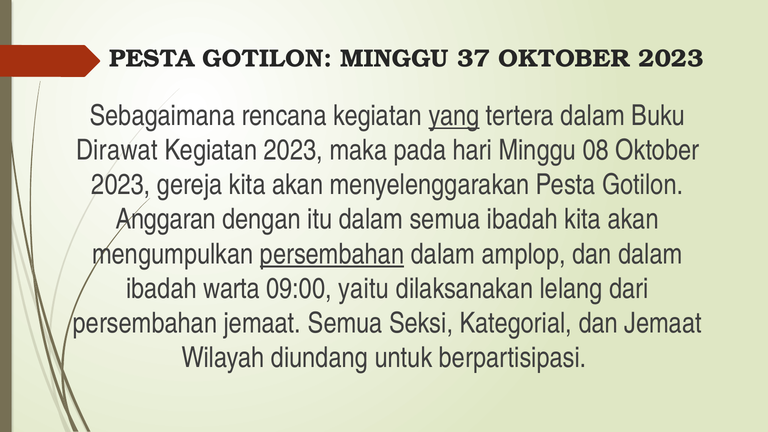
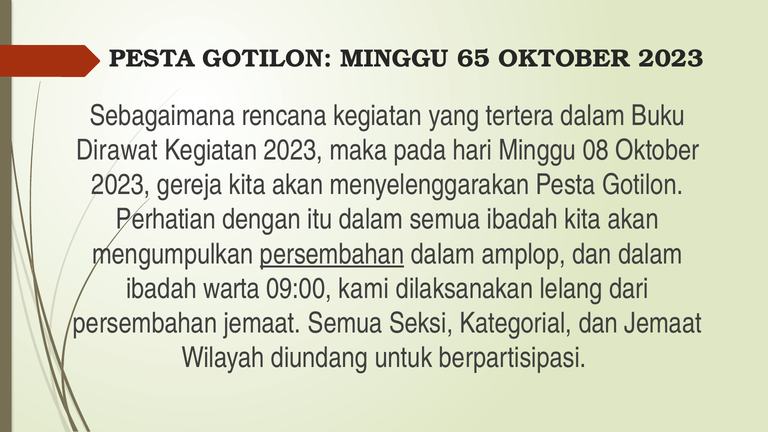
37: 37 -> 65 (474, 59)
yang underline: present -> none (454, 116)
Anggaran: Anggaran -> Perhatian (166, 219)
yaitu: yaitu -> kami (364, 289)
